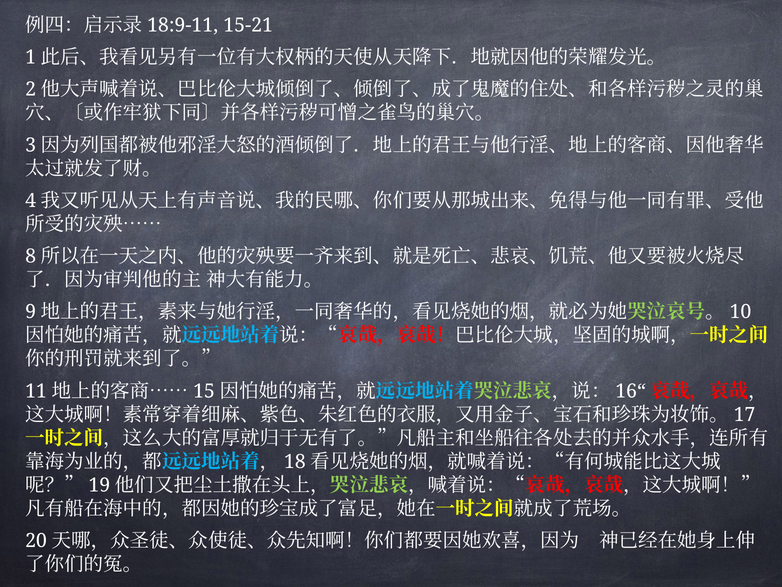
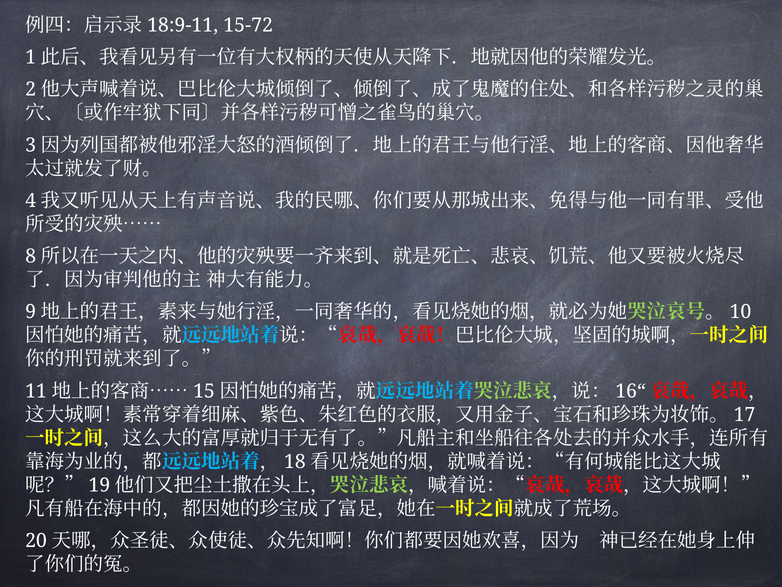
15-21: 15-21 -> 15-72 (248, 25)
